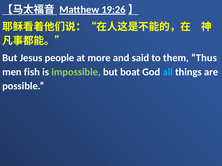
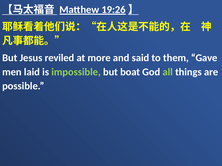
people: people -> reviled (59, 58)
Thus: Thus -> Gave (204, 58)
fish: fish -> laid (32, 72)
all colour: light blue -> light green (168, 72)
